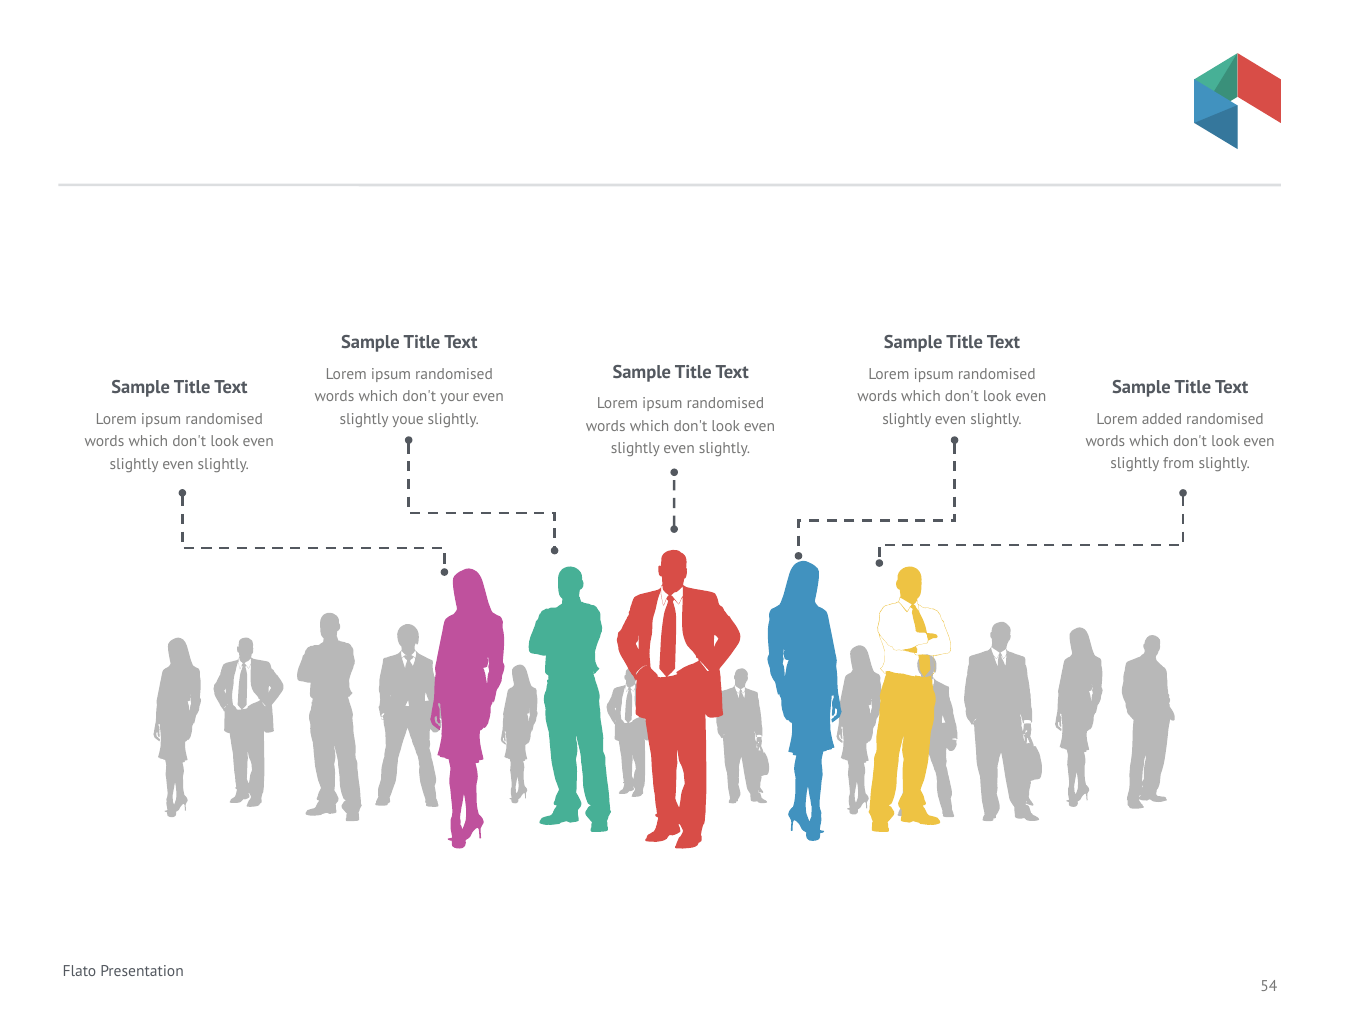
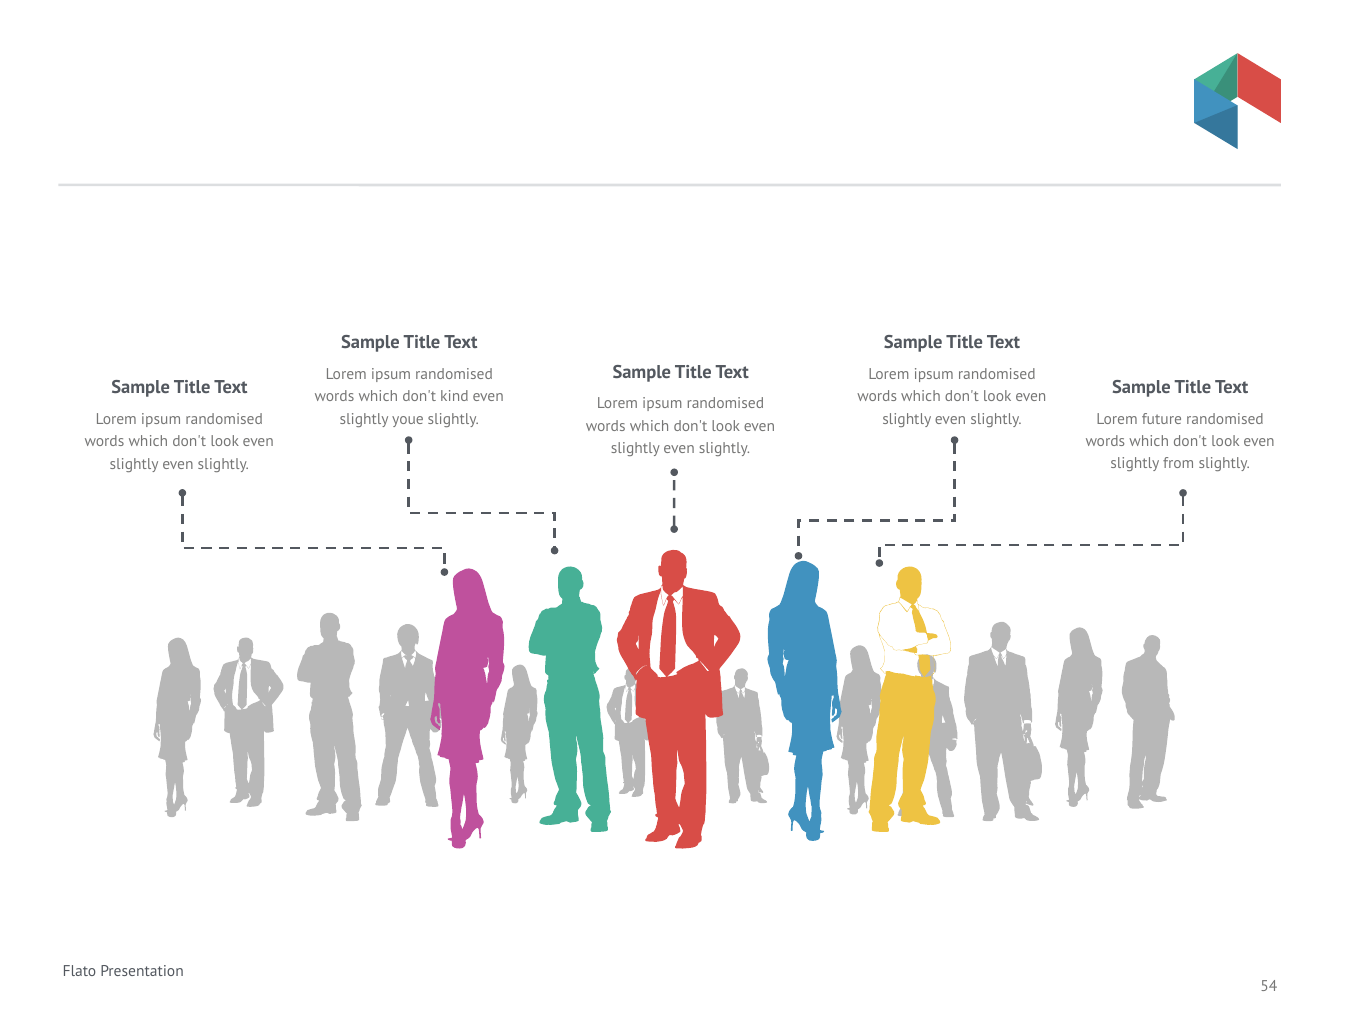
your: your -> kind (455, 396)
added: added -> future (1162, 419)
